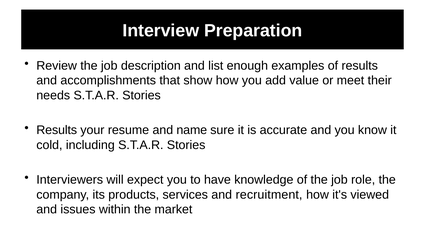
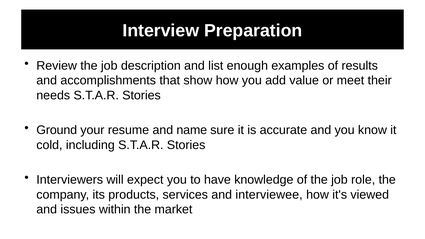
Results: Results -> Ground (57, 130)
recruitment: recruitment -> interviewee (269, 195)
